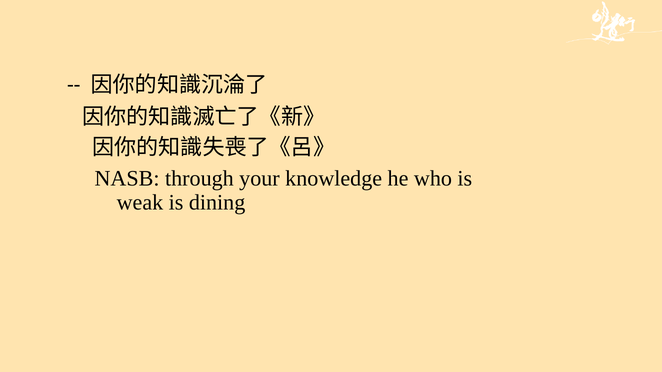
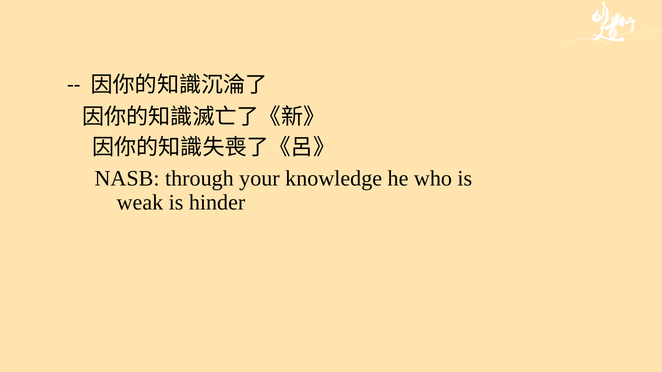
dining: dining -> hinder (217, 202)
